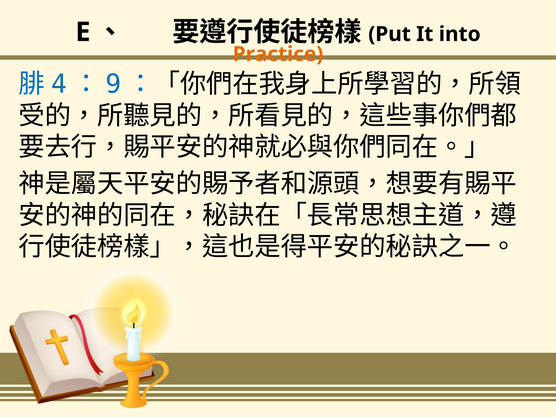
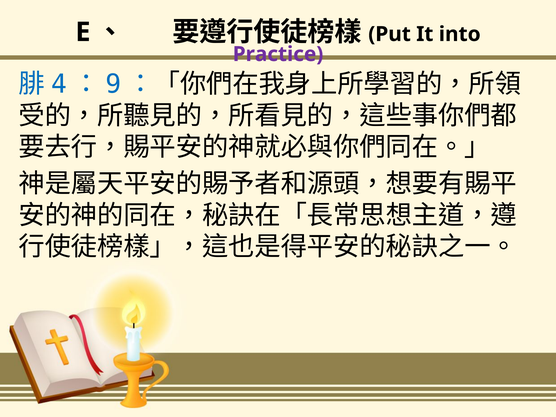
Practice colour: orange -> purple (278, 54)
